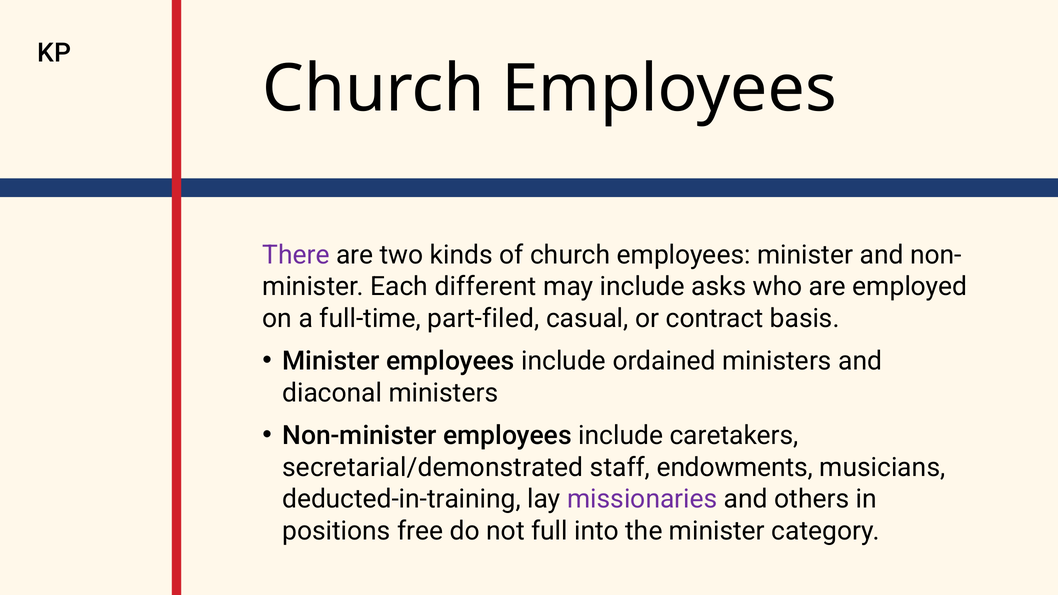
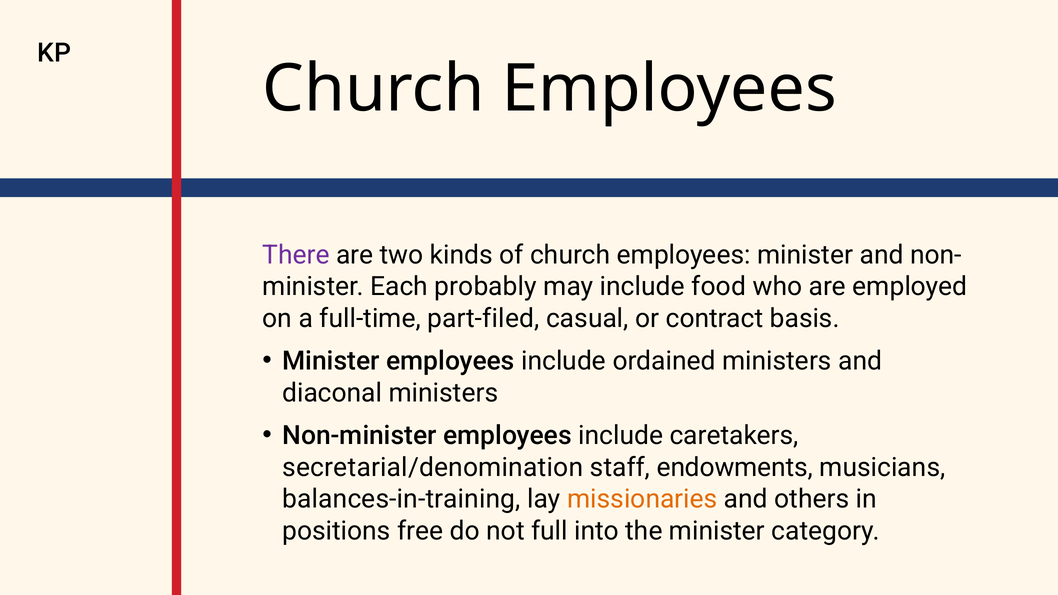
different: different -> probably (486, 287)
asks: asks -> food (719, 287)
secretarial/demonstrated: secretarial/demonstrated -> secretarial/denomination (433, 467)
deducted-in-training: deducted-in-training -> balances-in-training (401, 499)
missionaries colour: purple -> orange (642, 499)
